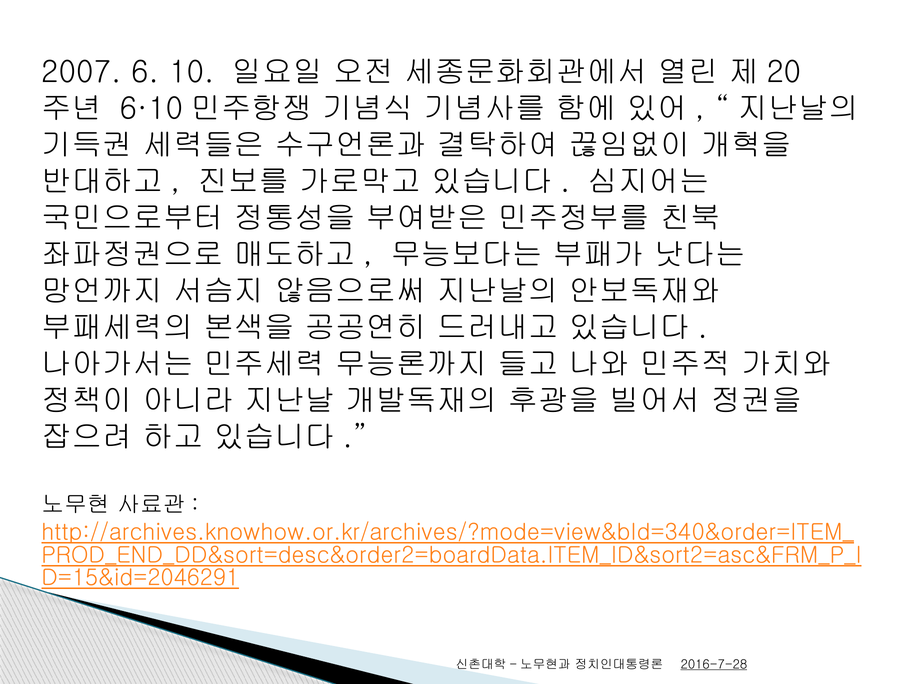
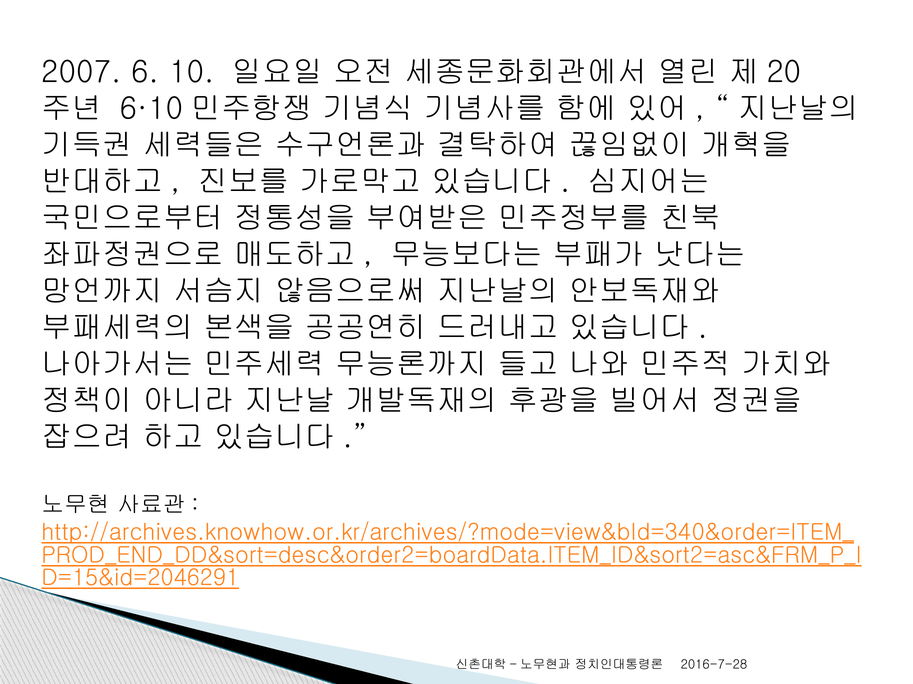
2016-7-28 underline: present -> none (714, 665)
